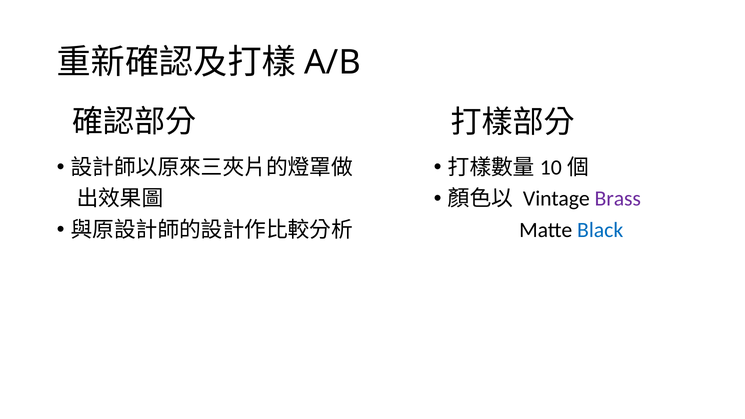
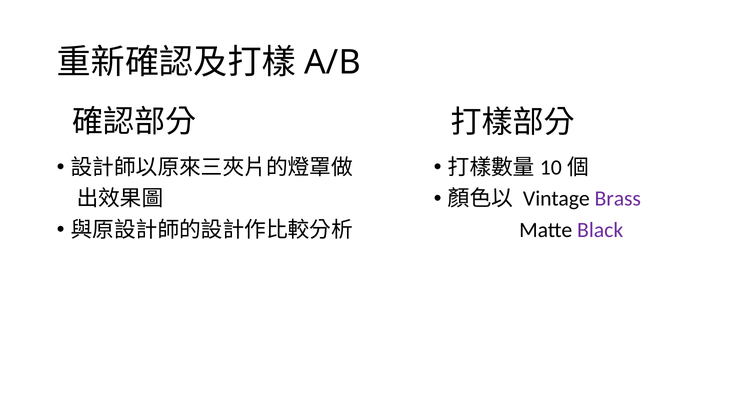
Black colour: blue -> purple (600, 230)
